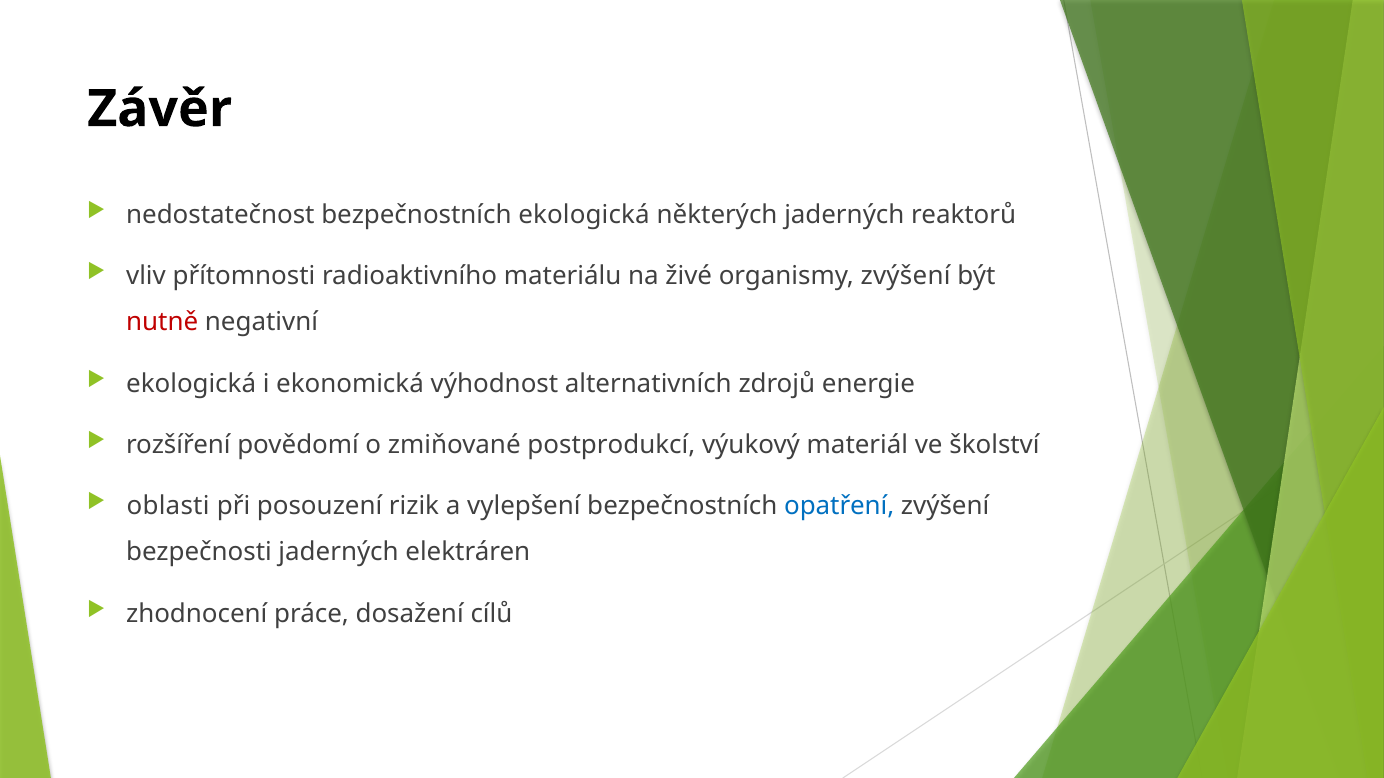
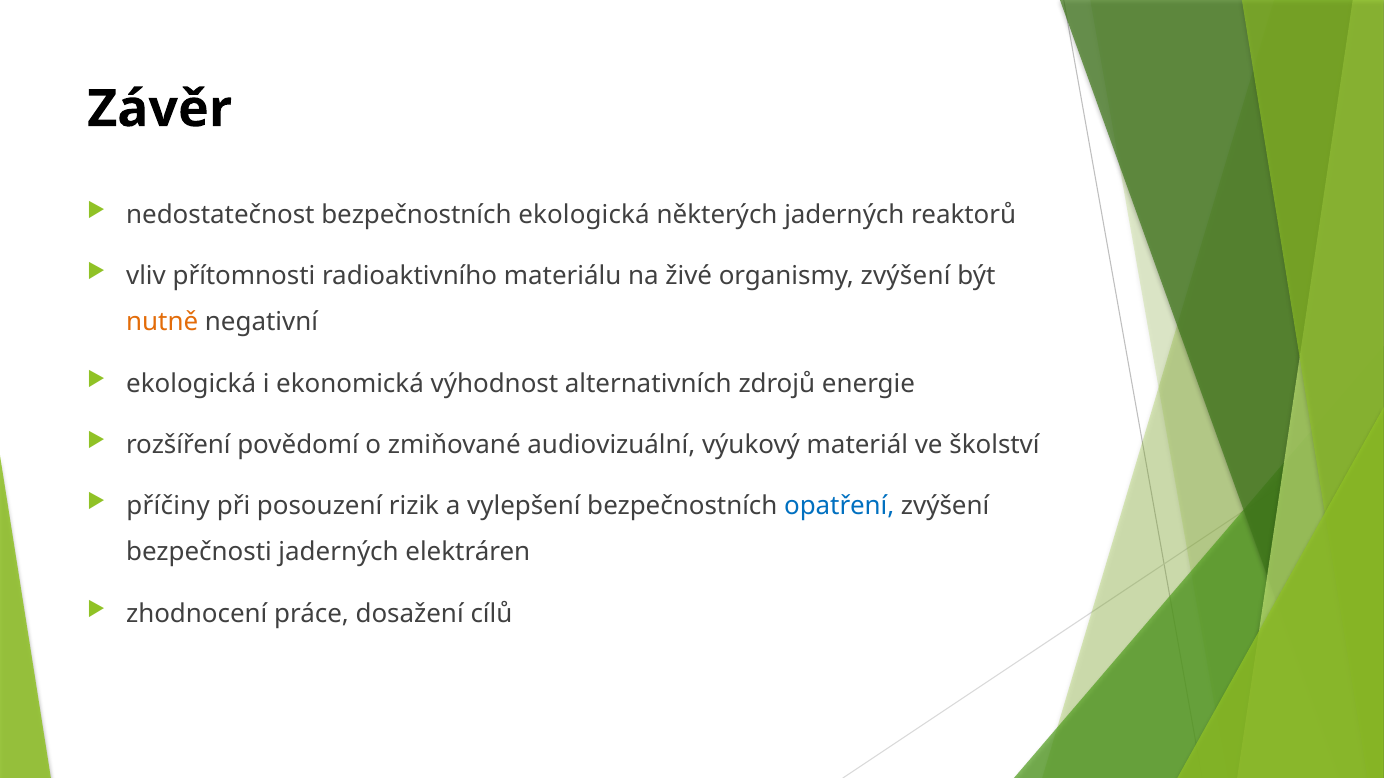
nutně colour: red -> orange (162, 323)
postprodukcí: postprodukcí -> audiovizuální (611, 445)
oblasti: oblasti -> příčiny (168, 506)
